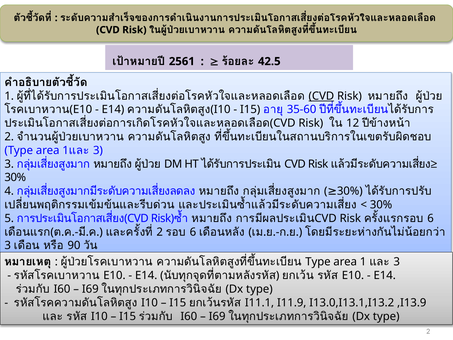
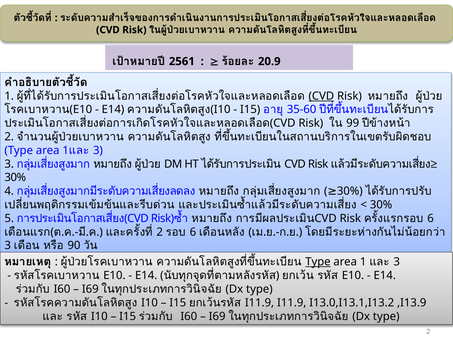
42.5: 42.5 -> 20.9 (269, 61)
12: 12 -> 99 (353, 123)
Type underline: none -> present (318, 262)
I11.1: I11.1 -> I11.9 (259, 303)
